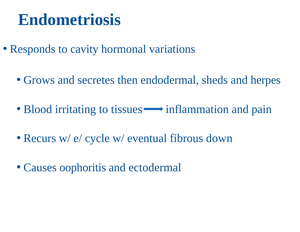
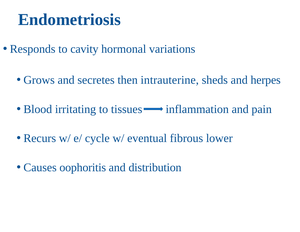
endodermal: endodermal -> intrauterine (170, 80)
down: down -> lower (219, 138)
ectodermal: ectodermal -> distribution (155, 167)
